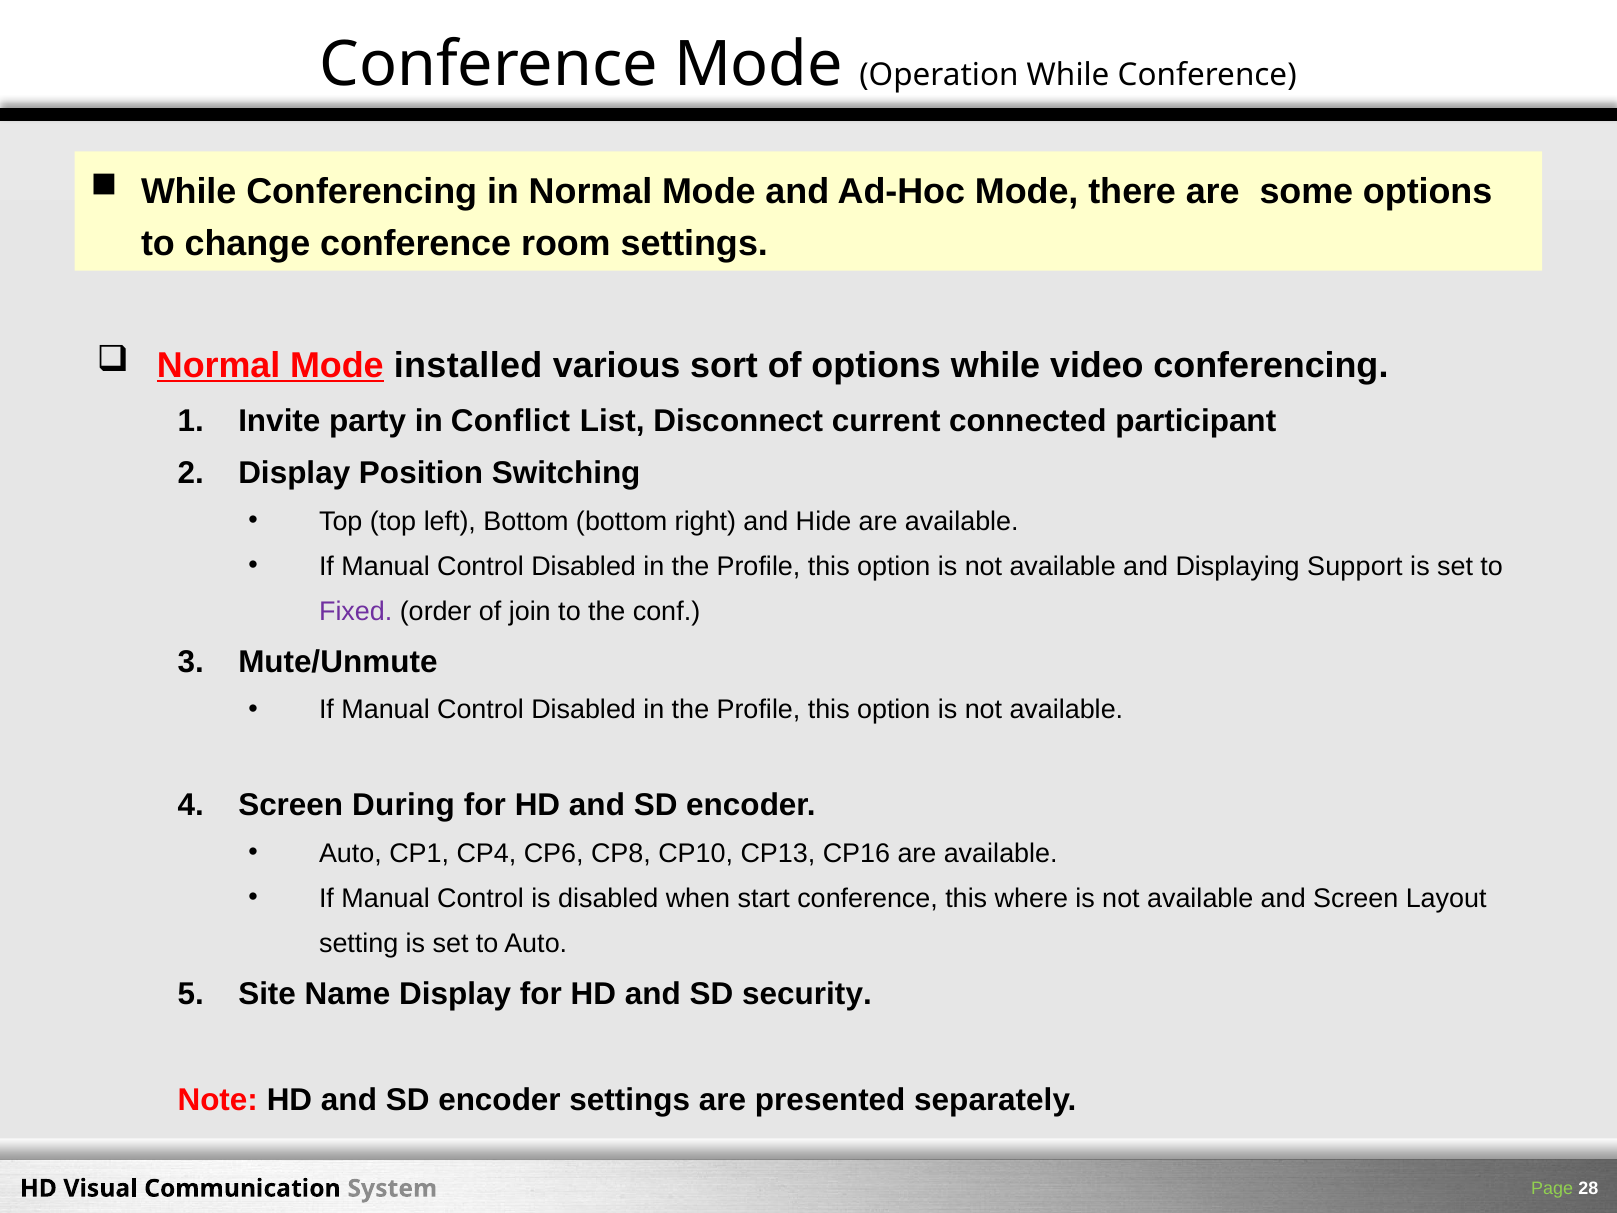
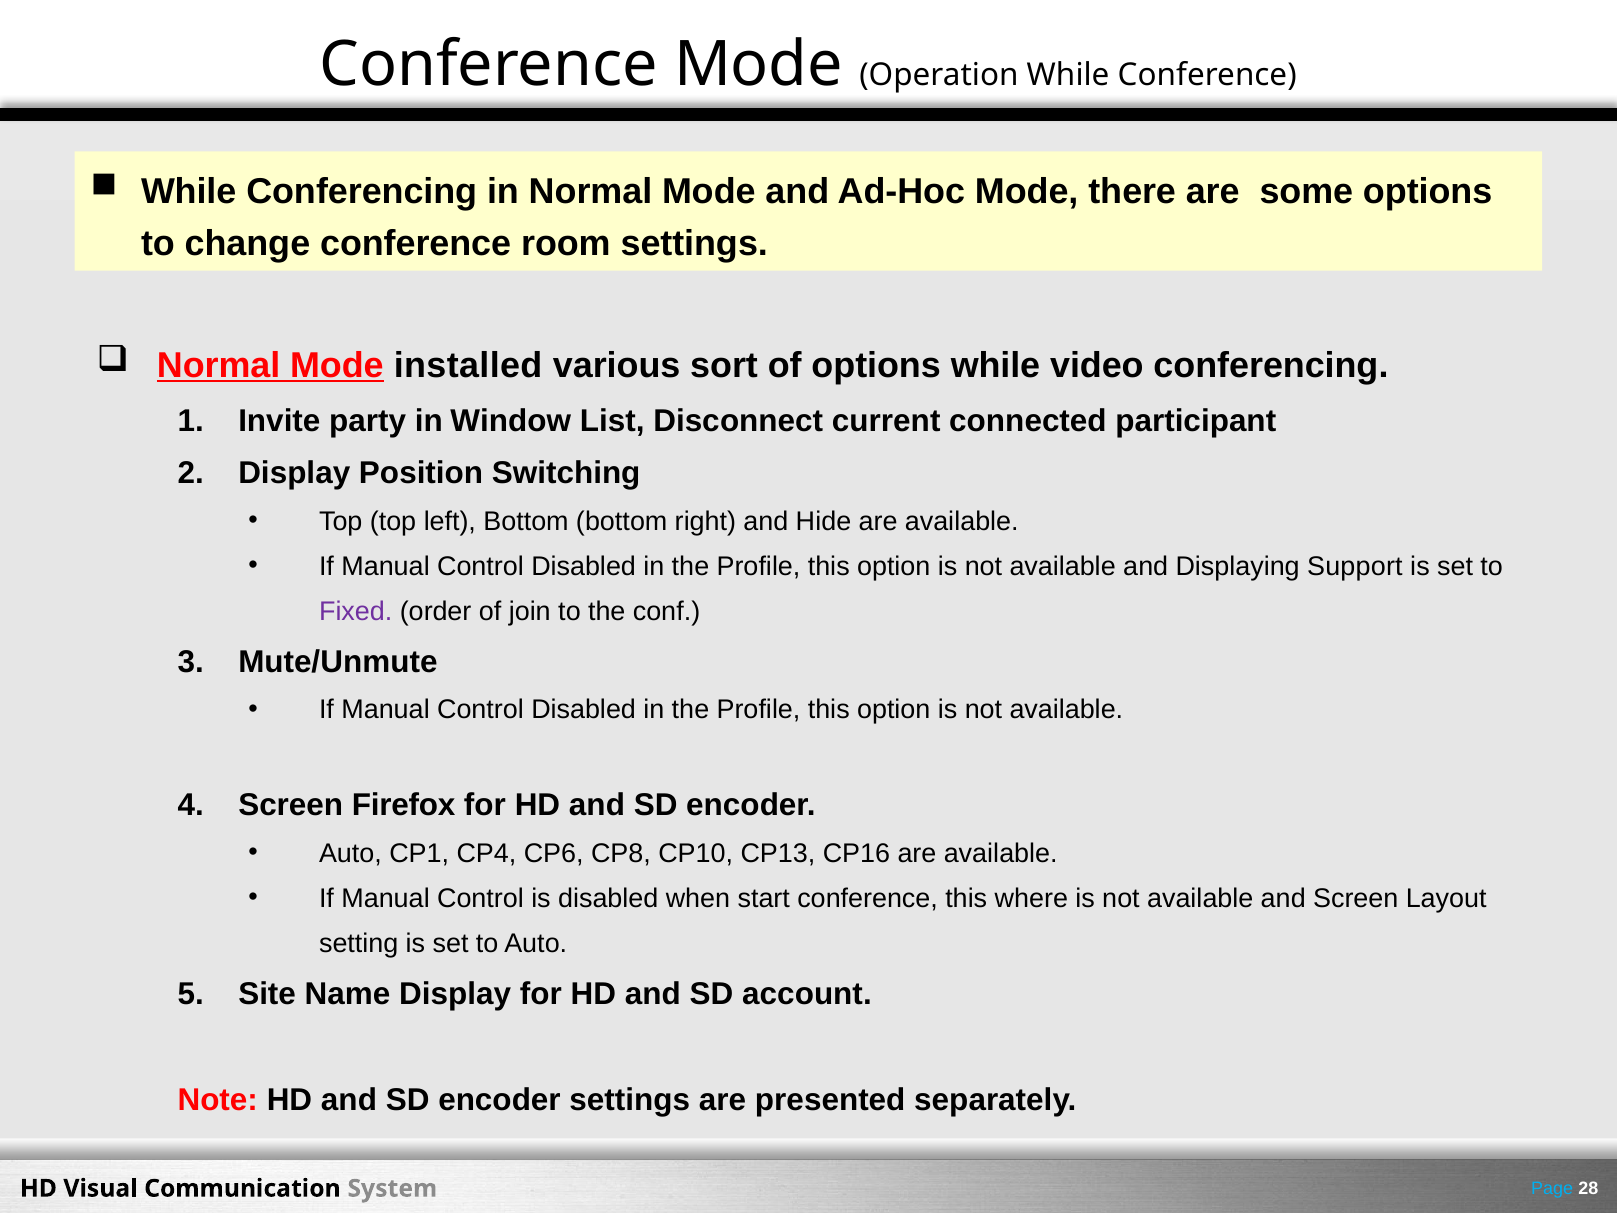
Conflict: Conflict -> Window (511, 421)
During: During -> Firefox (404, 805)
security: security -> account (807, 994)
Page colour: light green -> light blue (1552, 1188)
